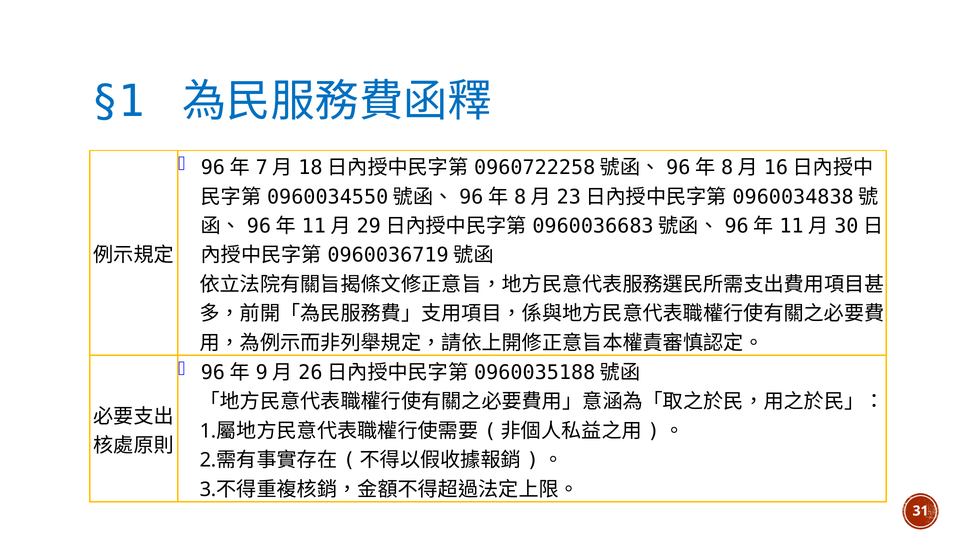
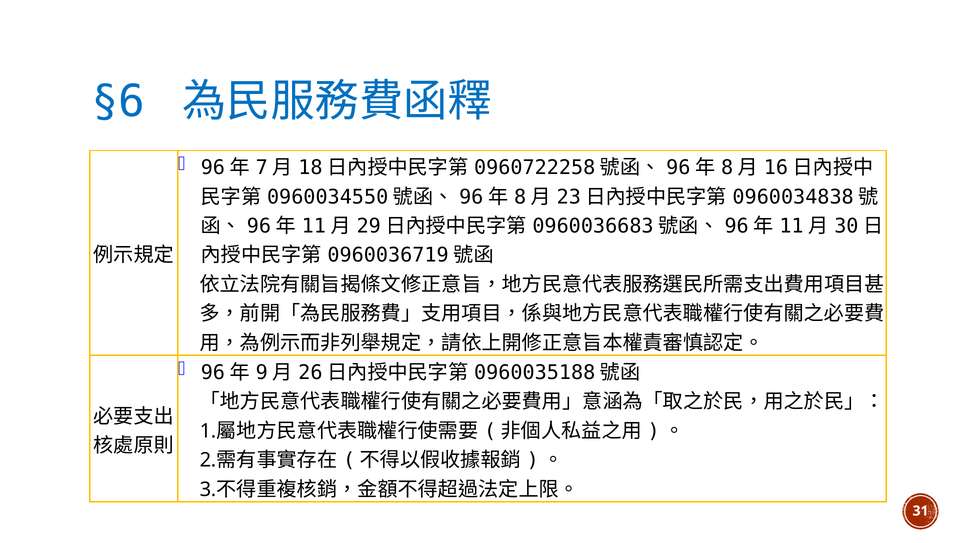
§1: §1 -> §6 (119, 102)
